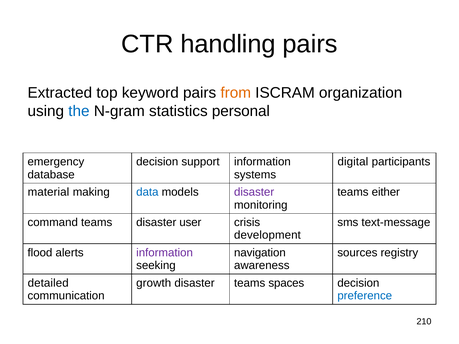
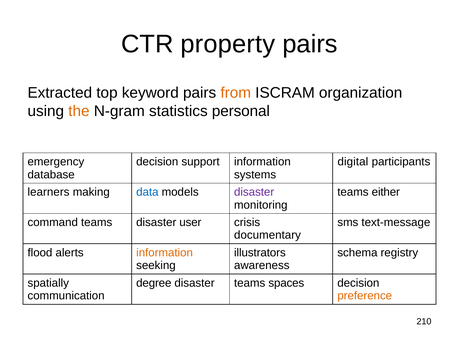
handling: handling -> property (228, 44)
the colour: blue -> orange (79, 111)
material: material -> learners (49, 192)
development: development -> documentary (267, 235)
information colour: purple -> orange (165, 253)
navigation: navigation -> illustrators (260, 253)
sources: sources -> schema (357, 253)
detailed: detailed -> spatially (48, 283)
growth: growth -> degree (154, 283)
preference colour: blue -> orange (365, 296)
